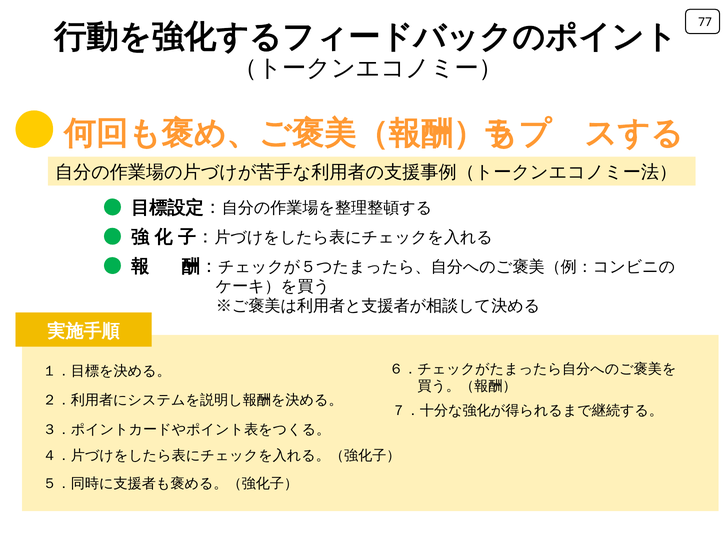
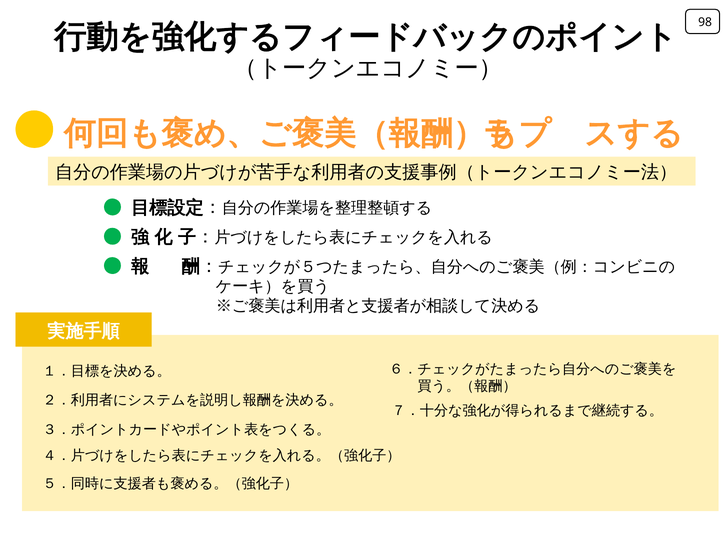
77: 77 -> 98 (705, 22)
